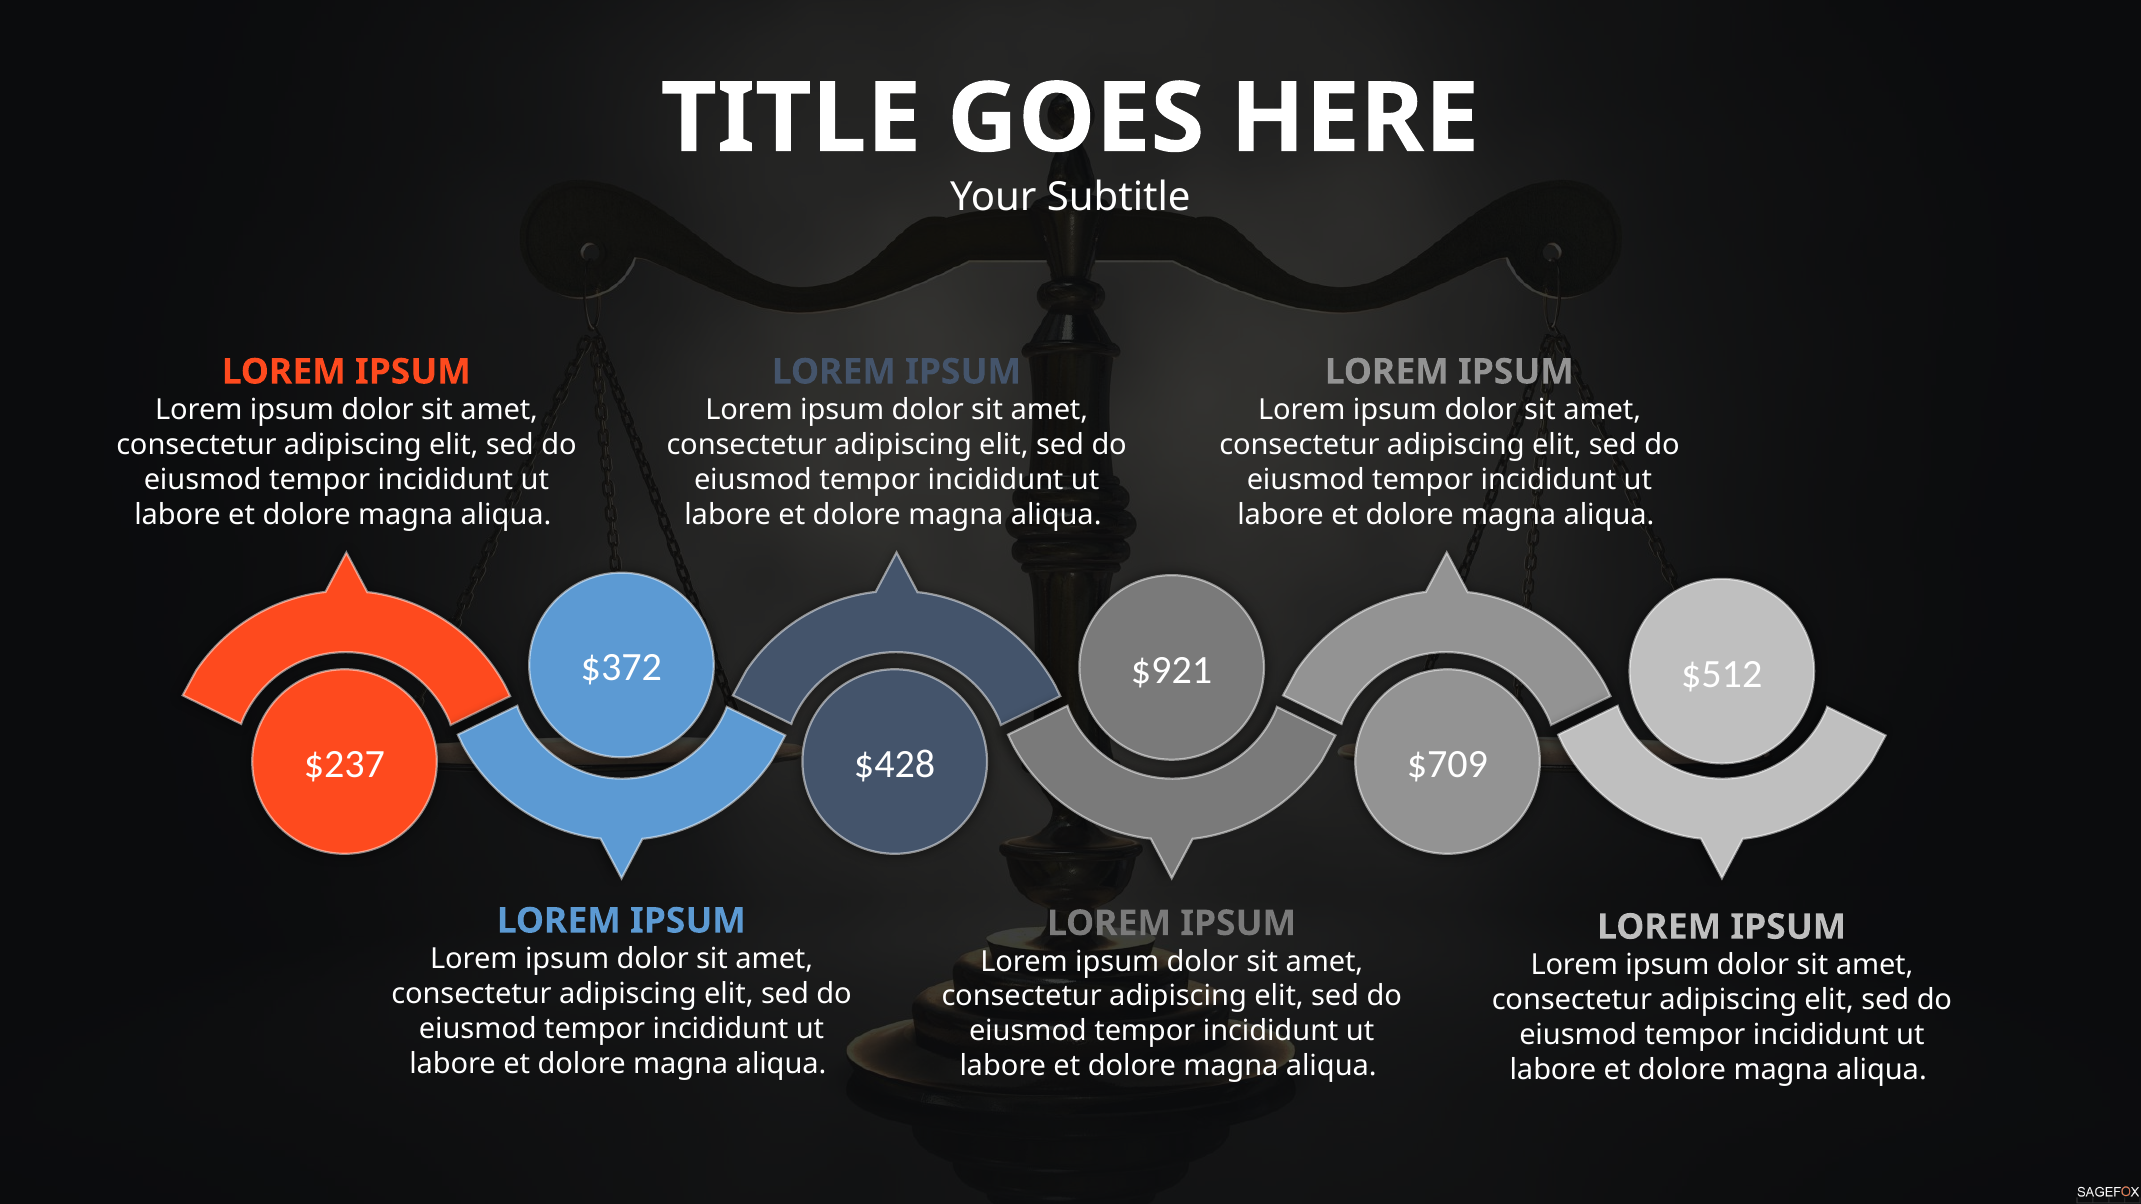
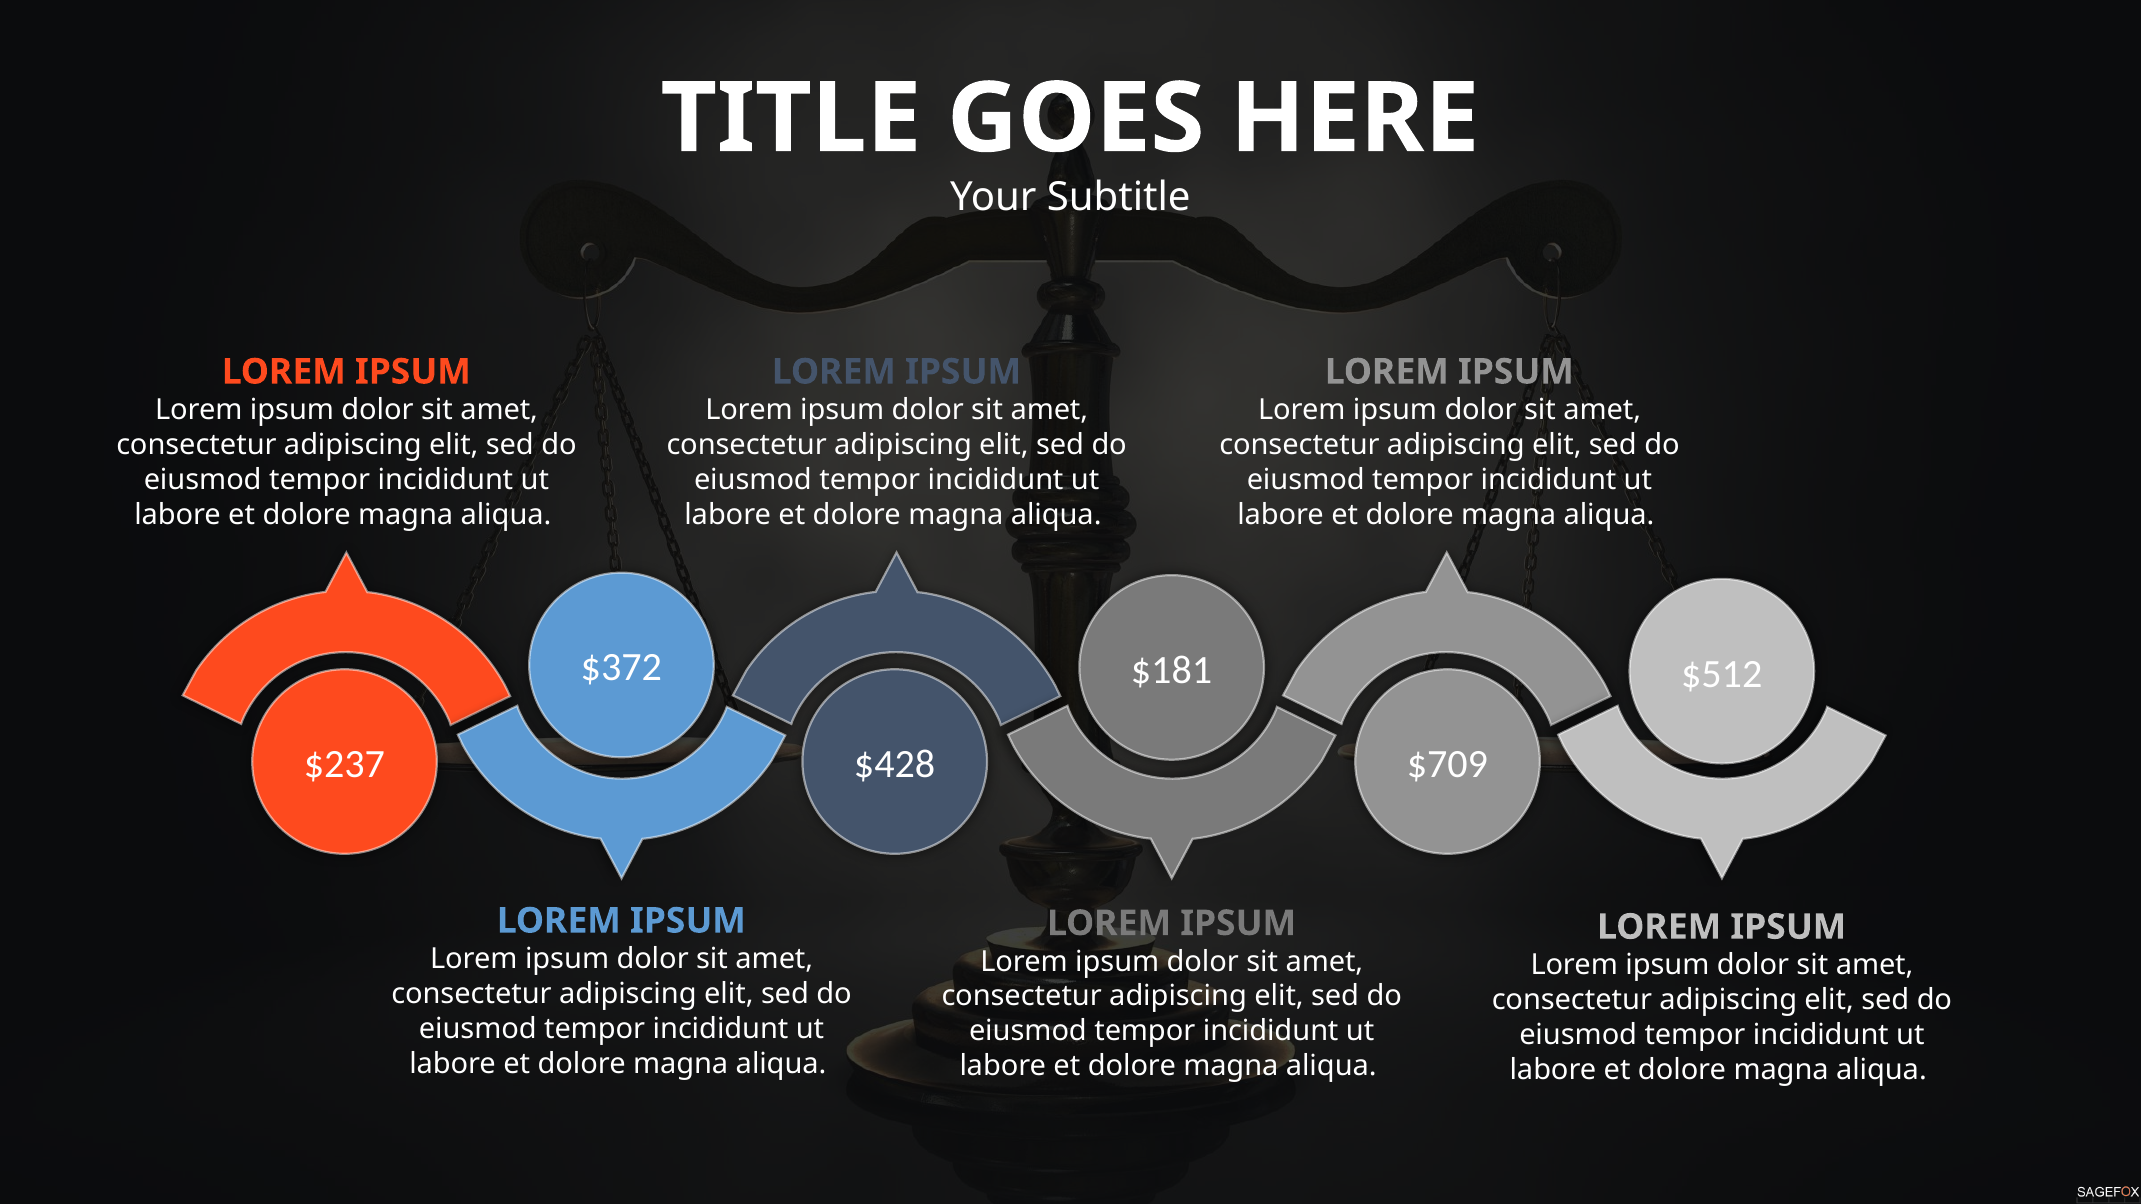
$921: $921 -> $181 (1172, 670)
